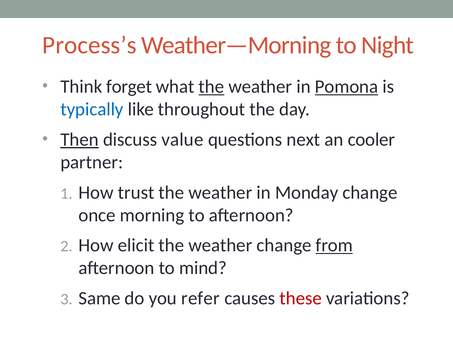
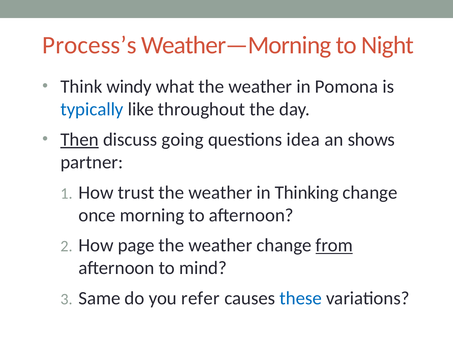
forget: forget -> windy (129, 87)
the underline: present -> none (211, 87)
Pomona underline: present -> none (347, 87)
value: value -> going (183, 139)
next: next -> idea (303, 139)
cooler: cooler -> shows (371, 139)
Monday: Monday -> Thinking (307, 192)
elicit: elicit -> page (136, 245)
these colour: red -> blue (301, 298)
